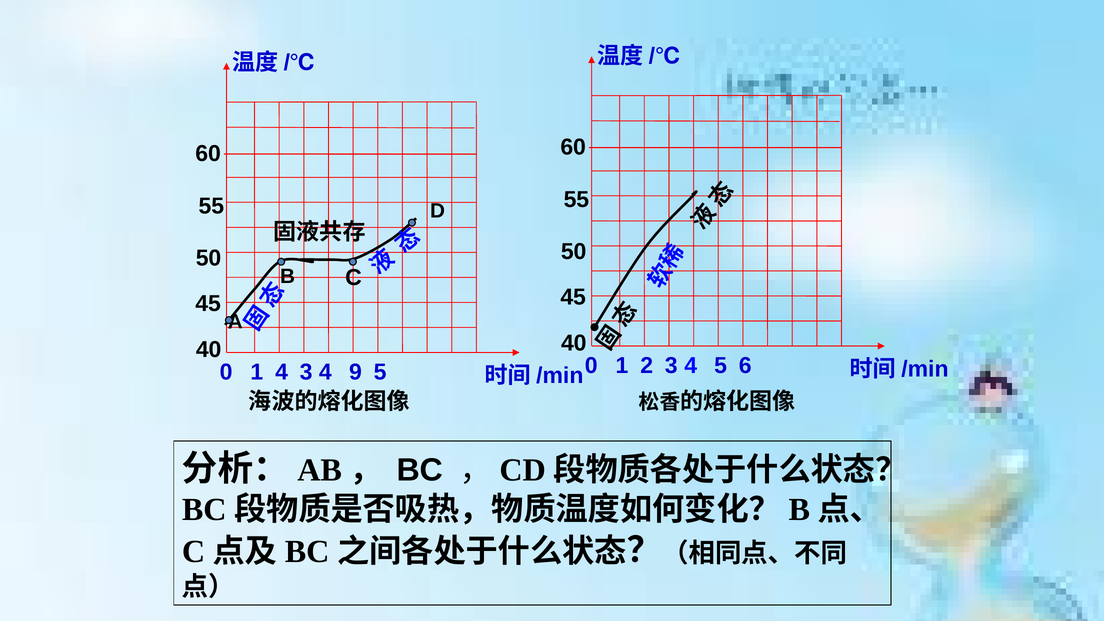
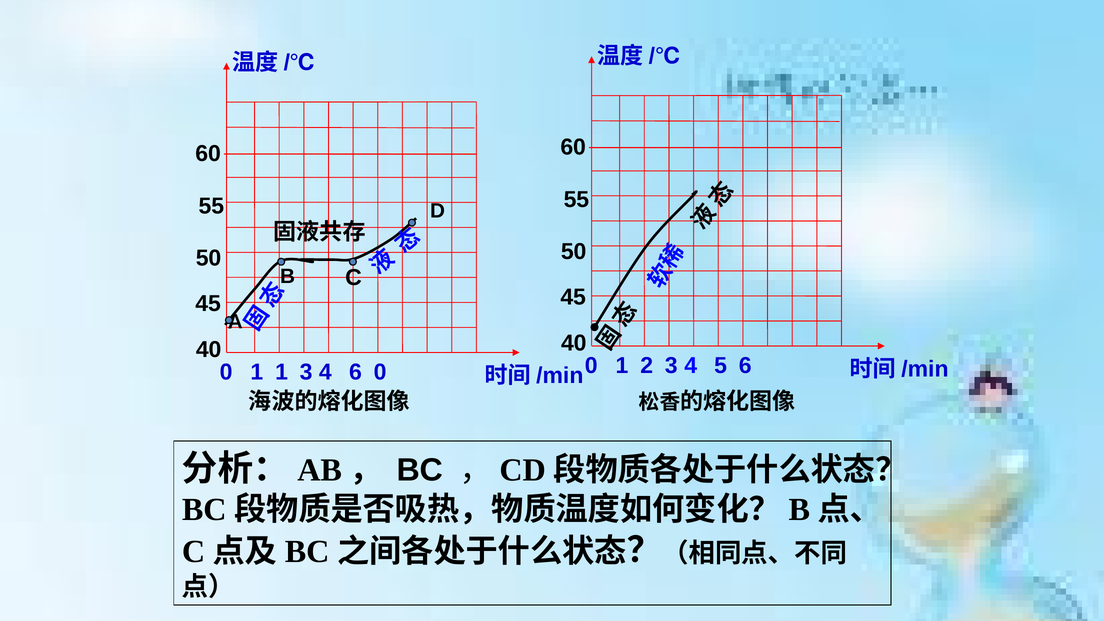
1 4: 4 -> 1 (282, 372)
3 9: 9 -> 6 (355, 372)
4 5: 5 -> 0 (380, 372)
